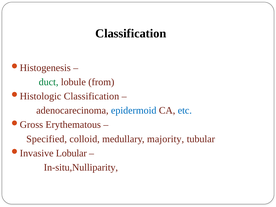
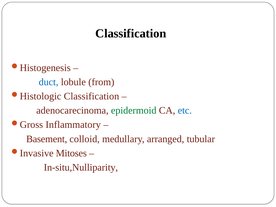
duct colour: green -> blue (49, 82)
epidermoid colour: blue -> green (134, 110)
Erythematous: Erythematous -> Inflammatory (73, 125)
Specified: Specified -> Basement (47, 139)
majority: majority -> arranged (166, 139)
Lobular: Lobular -> Mitoses (71, 153)
